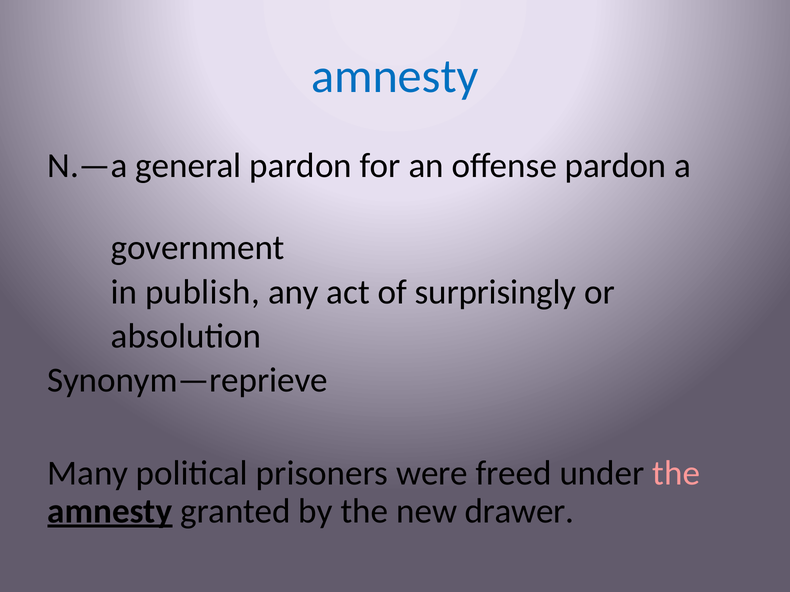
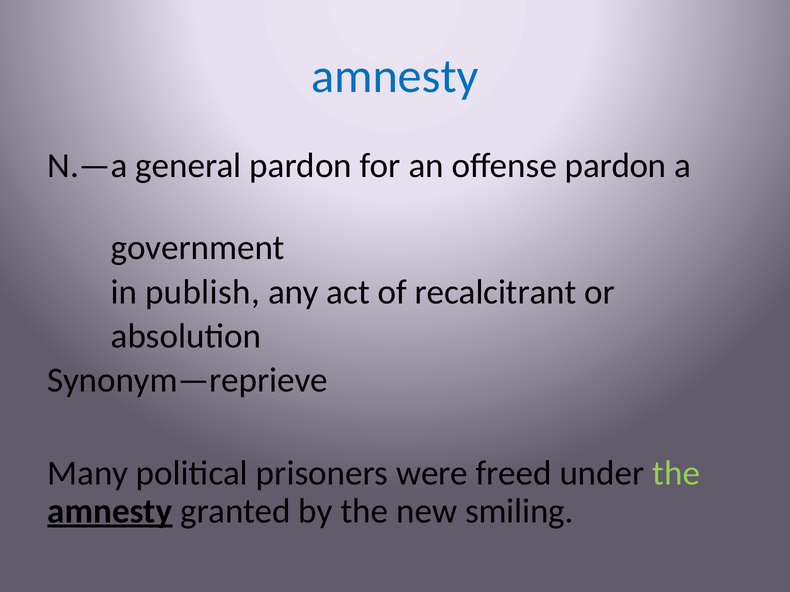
surprisingly: surprisingly -> recalcitrant (496, 292)
the colour: pink -> light green (676, 473)
drawer: drawer -> smiling (519, 511)
